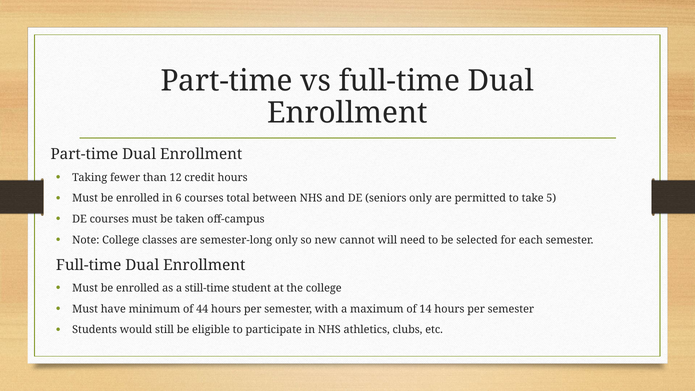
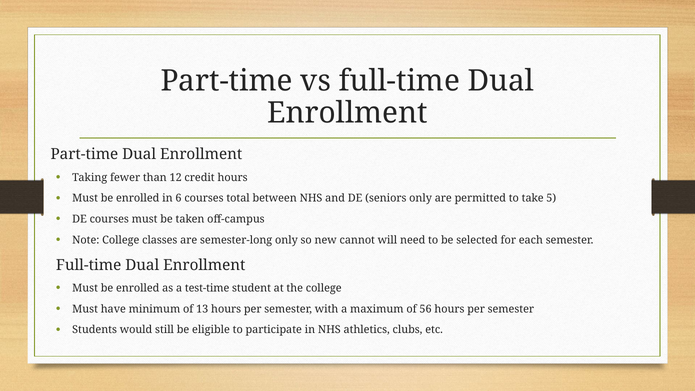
still-time: still-time -> test-time (207, 288)
44: 44 -> 13 (202, 309)
14: 14 -> 56 (426, 309)
